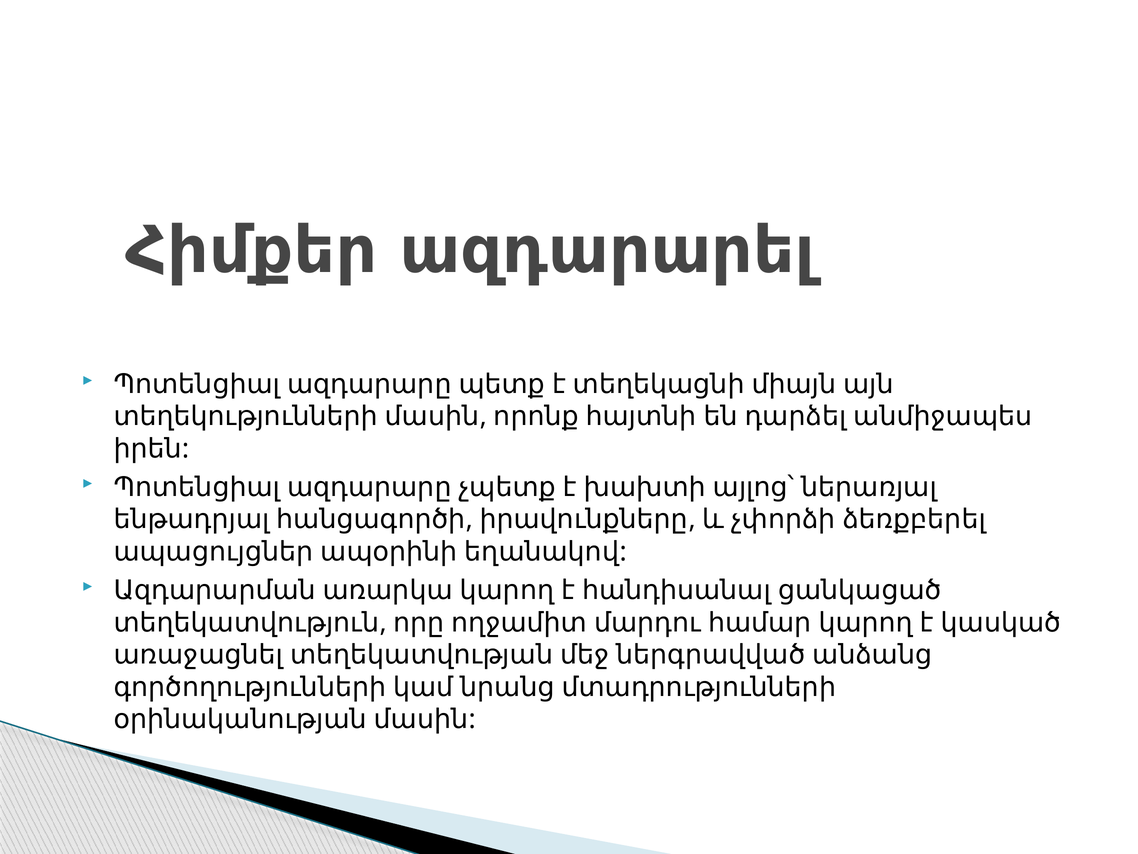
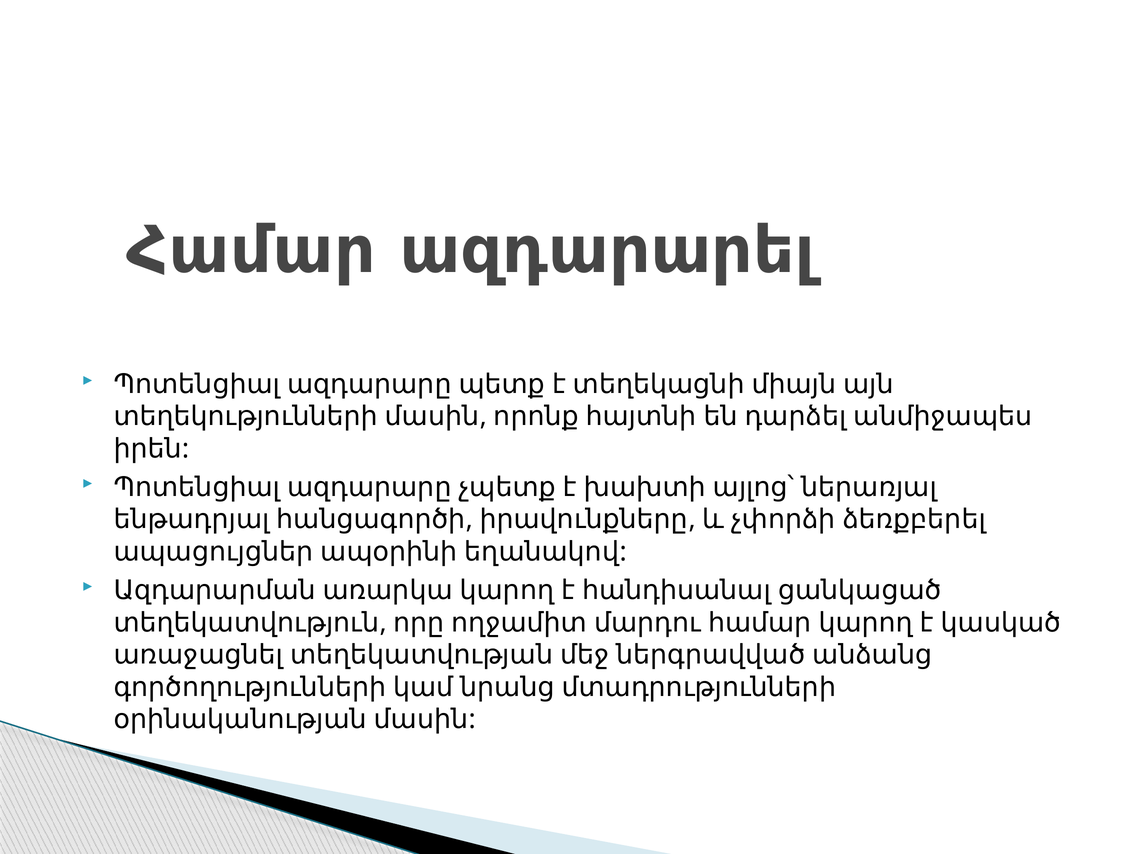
Հիմքեր: Հիմքեր -> Համար (251, 250)
